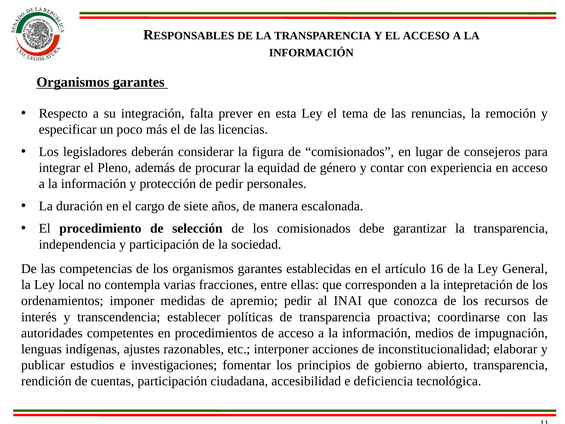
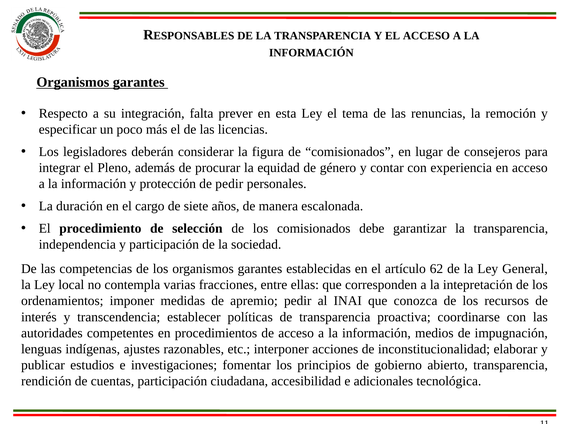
16: 16 -> 62 (436, 269)
deficiencia: deficiencia -> adicionales (383, 381)
